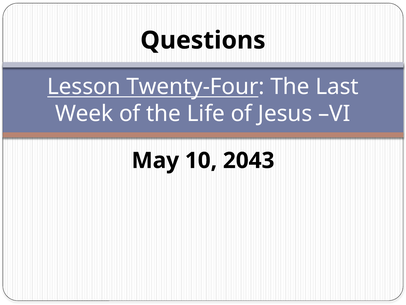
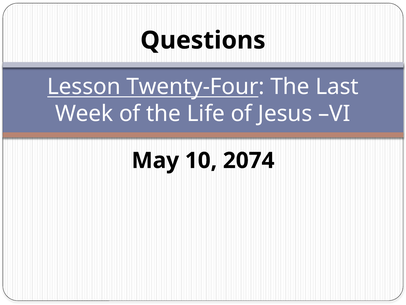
2043: 2043 -> 2074 (249, 160)
